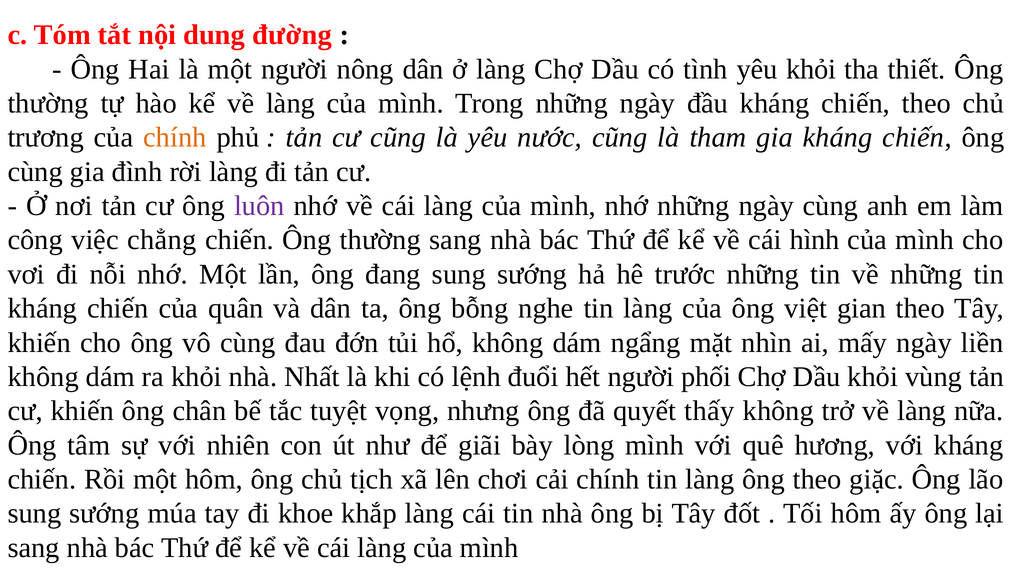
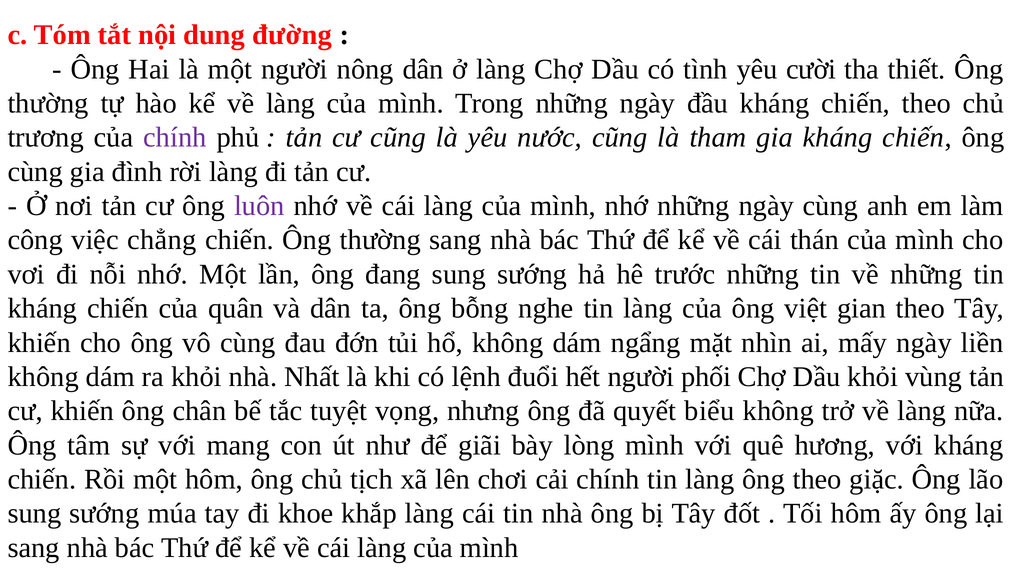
yêu khỏi: khỏi -> cười (811, 69)
chính colour: orange -> purple (175, 138)
hình: hình -> thán (815, 240)
thấy: thấy -> biểu (709, 411)
nhiên: nhiên -> mang (238, 445)
